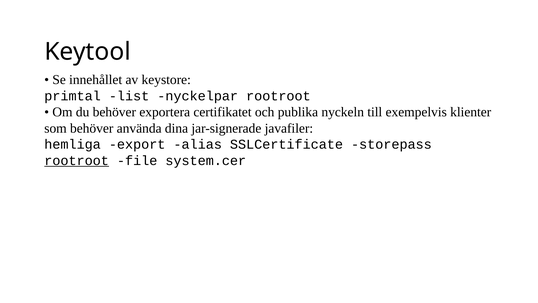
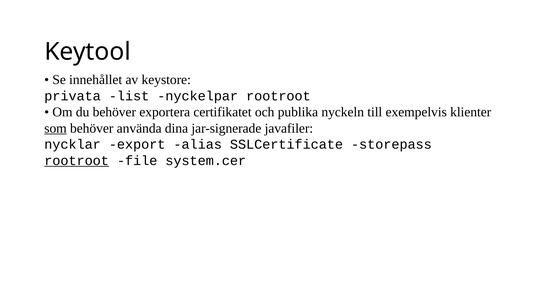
primtal: primtal -> privata (73, 96)
som underline: none -> present (55, 128)
hemliga: hemliga -> nycklar (73, 144)
